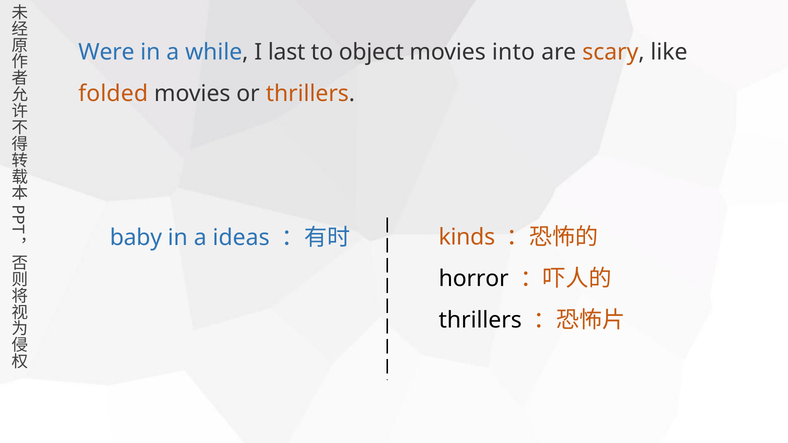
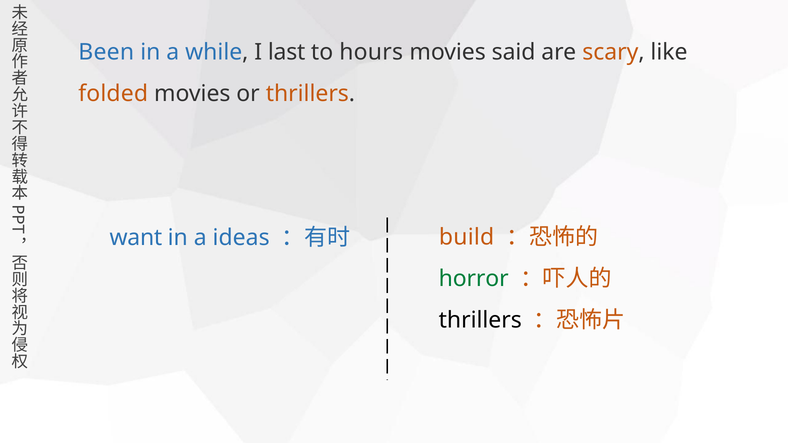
Were: Were -> Been (106, 52)
object: object -> hours (371, 52)
into: into -> said (514, 52)
kinds: kinds -> build (467, 237)
baby: baby -> want (136, 238)
horror colour: black -> green (474, 279)
